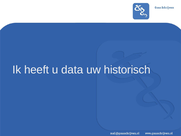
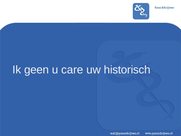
heeft: heeft -> geen (37, 70)
data: data -> care (72, 70)
